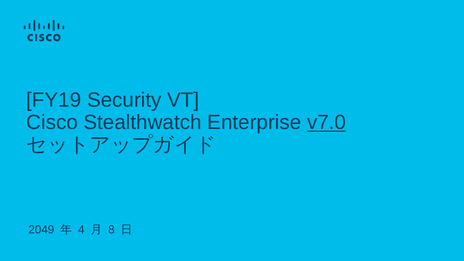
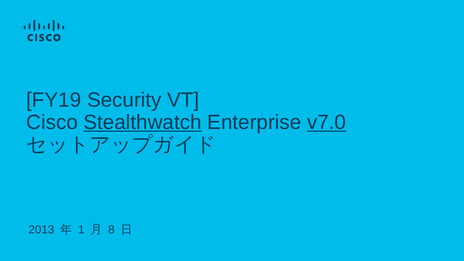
Stealthwatch underline: none -> present (143, 122)
2049: 2049 -> 2013 (41, 230)
4: 4 -> 1 (81, 230)
